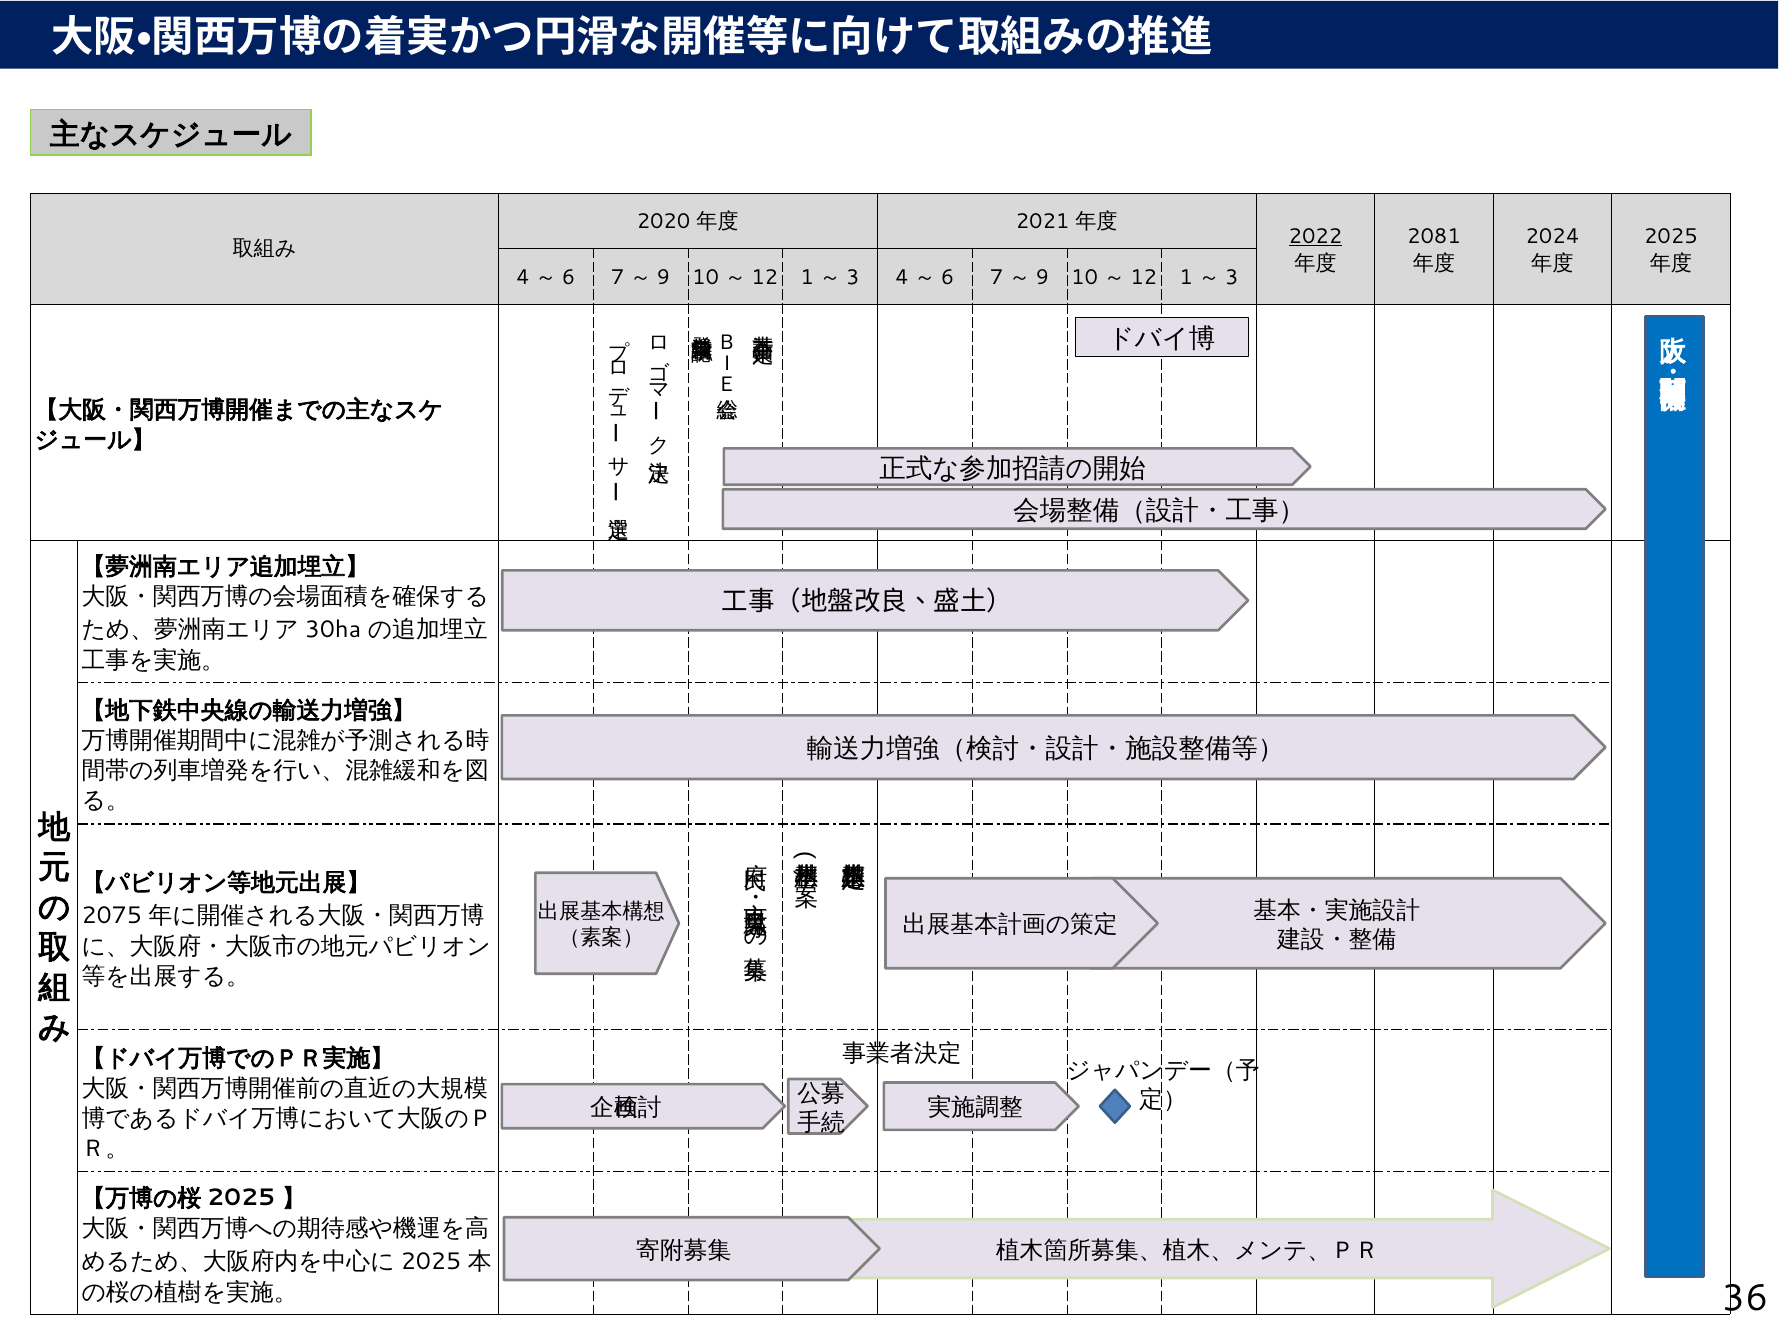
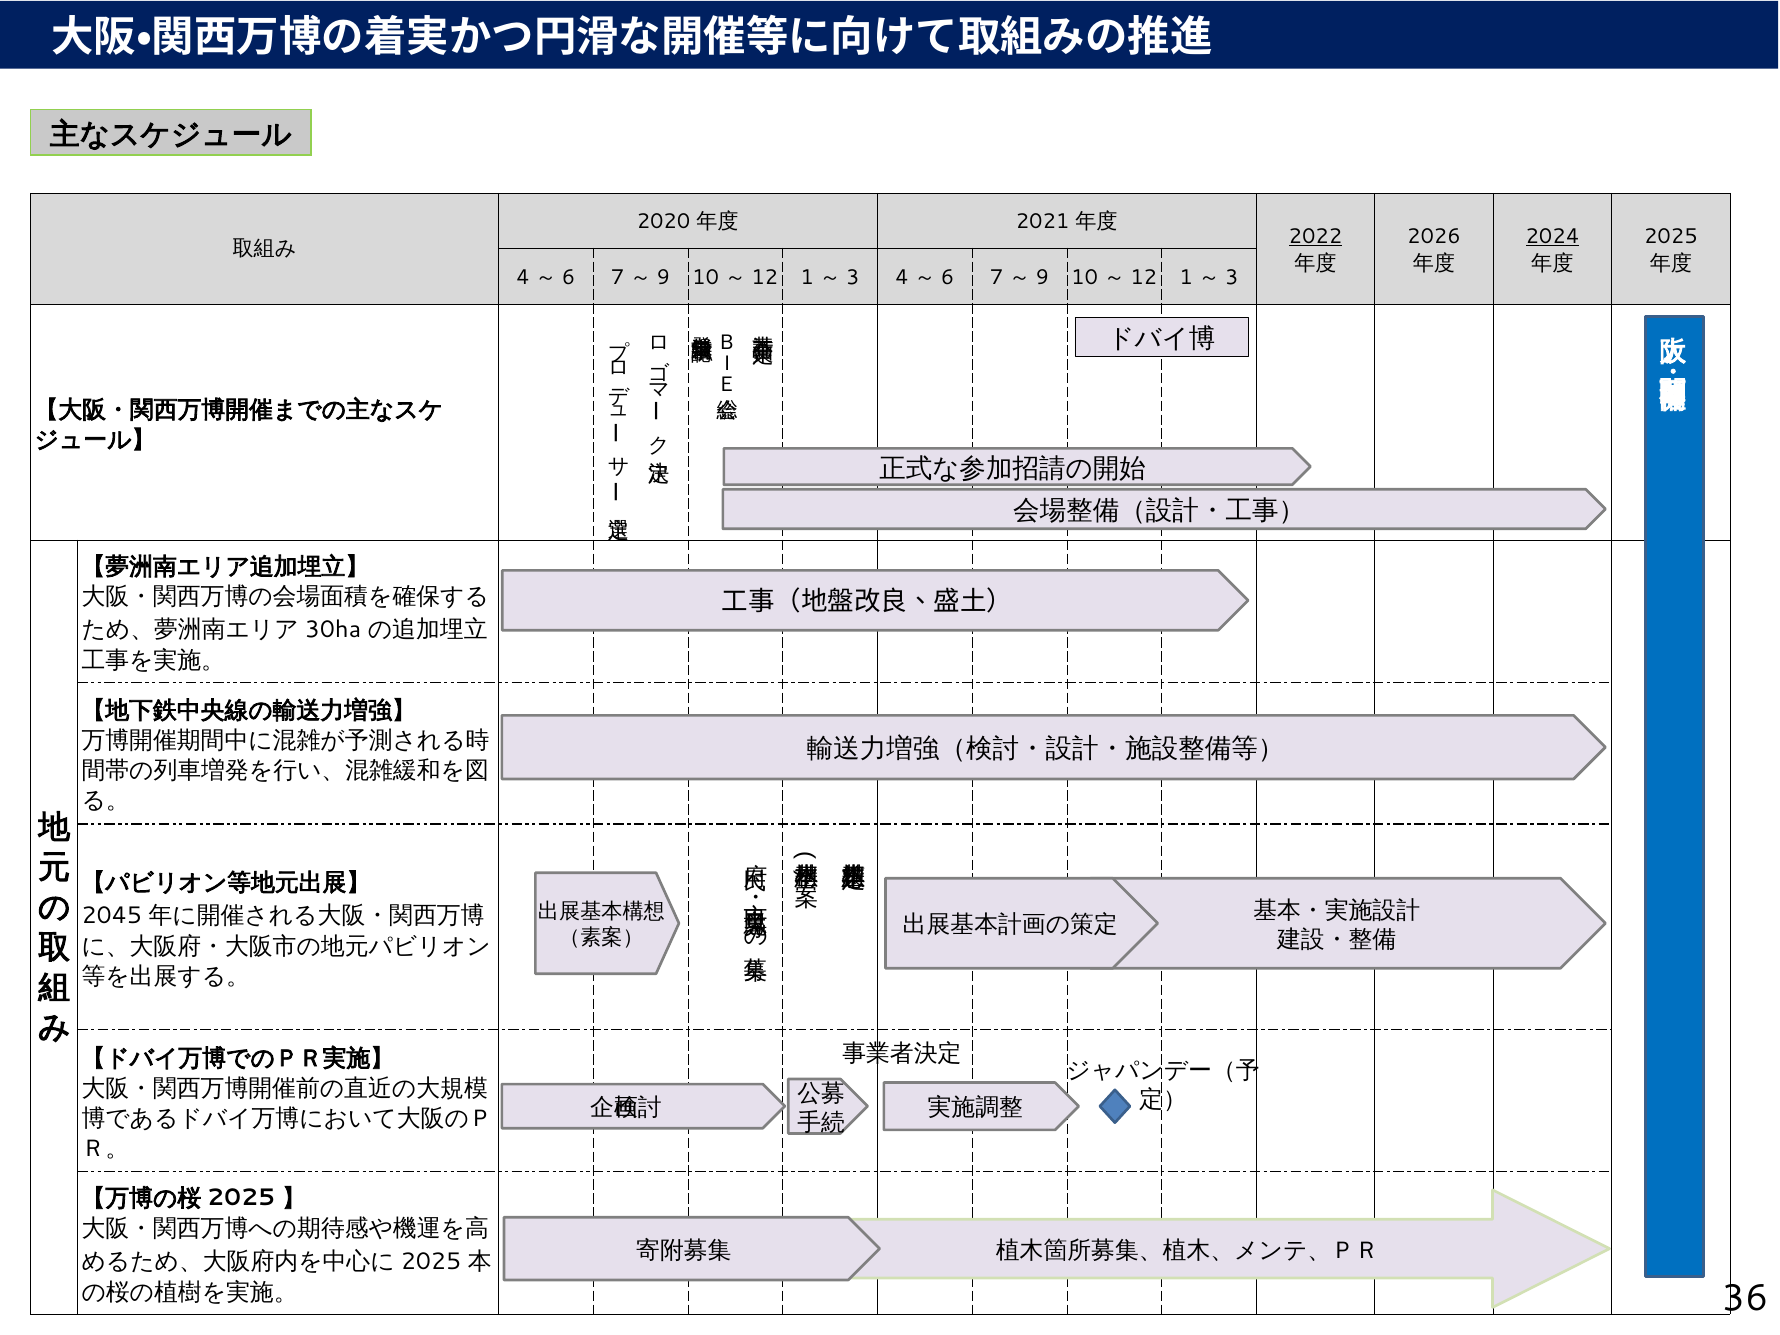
2081: 2081 -> 2026 (1434, 237)
2024 underline: none -> present (1552, 237)
2075: 2075 -> 2045 (112, 916)
